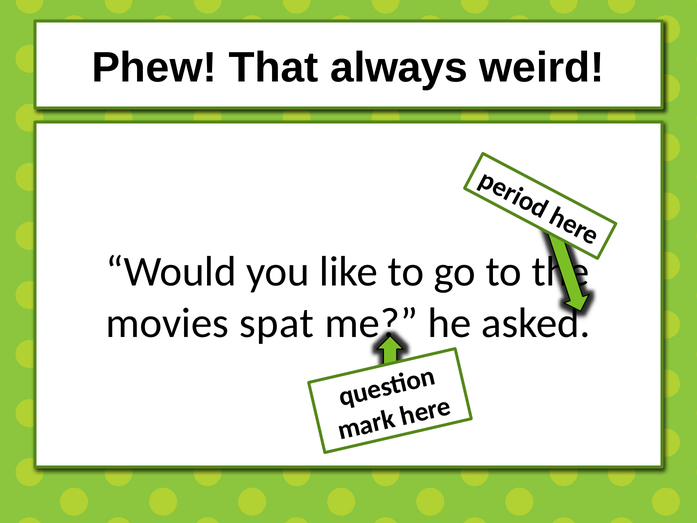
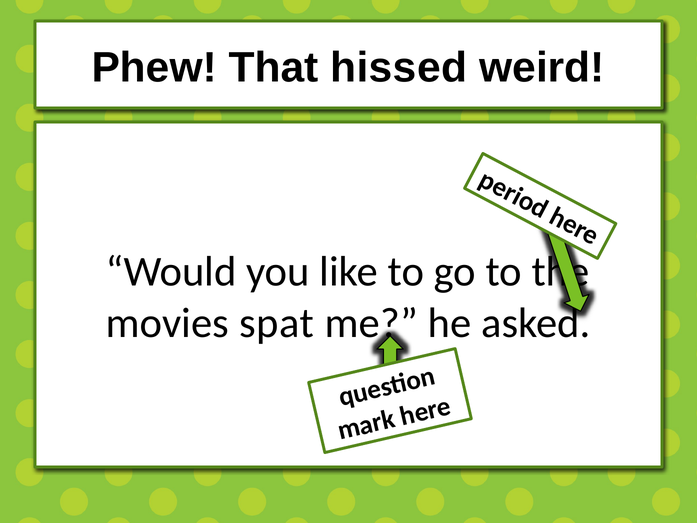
always: always -> hissed (399, 67)
